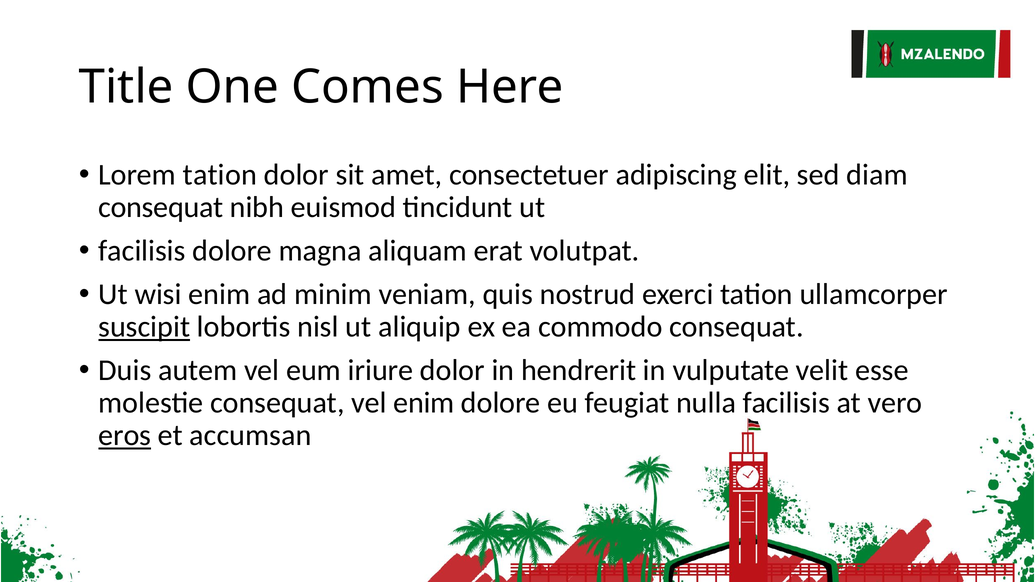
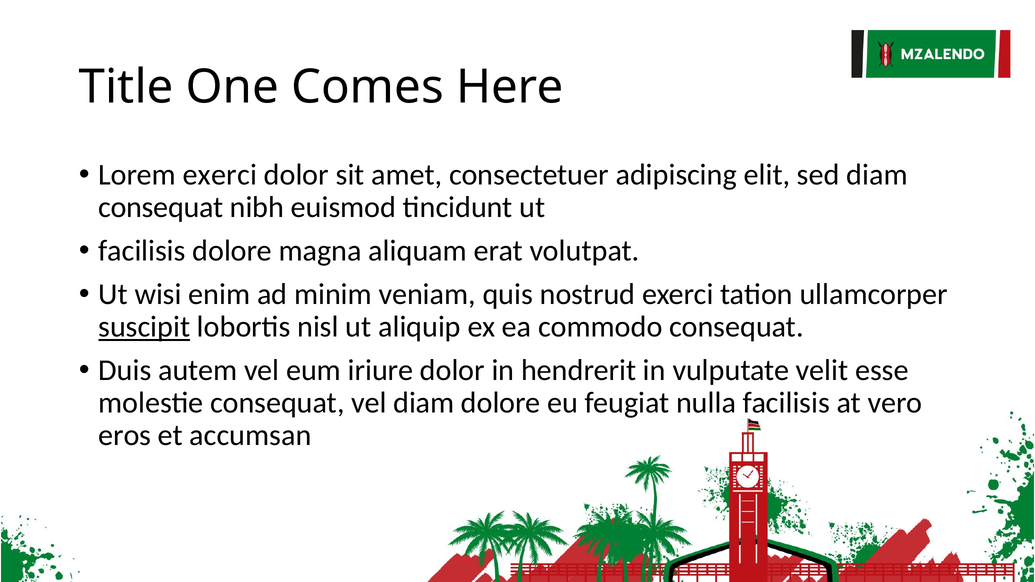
Lorem tation: tation -> exerci (220, 175)
vel enim: enim -> diam (424, 403)
eros underline: present -> none (125, 436)
